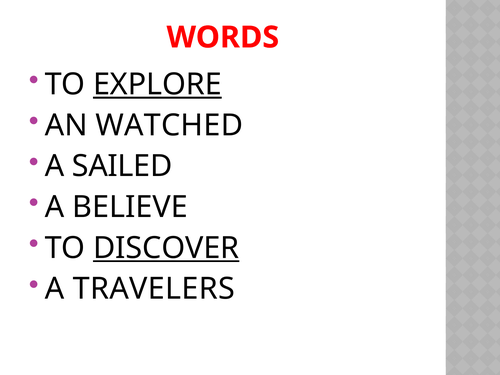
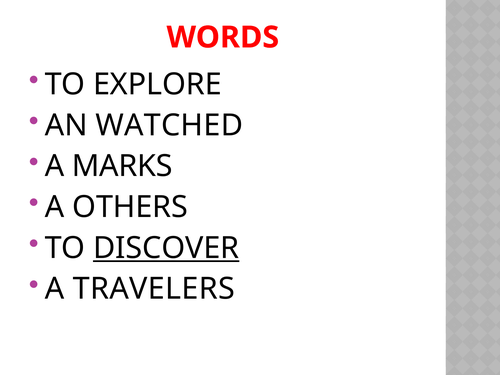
EXPLORE underline: present -> none (157, 84)
SAILED: SAILED -> MARKS (122, 166)
BELIEVE: BELIEVE -> OTHERS (130, 207)
